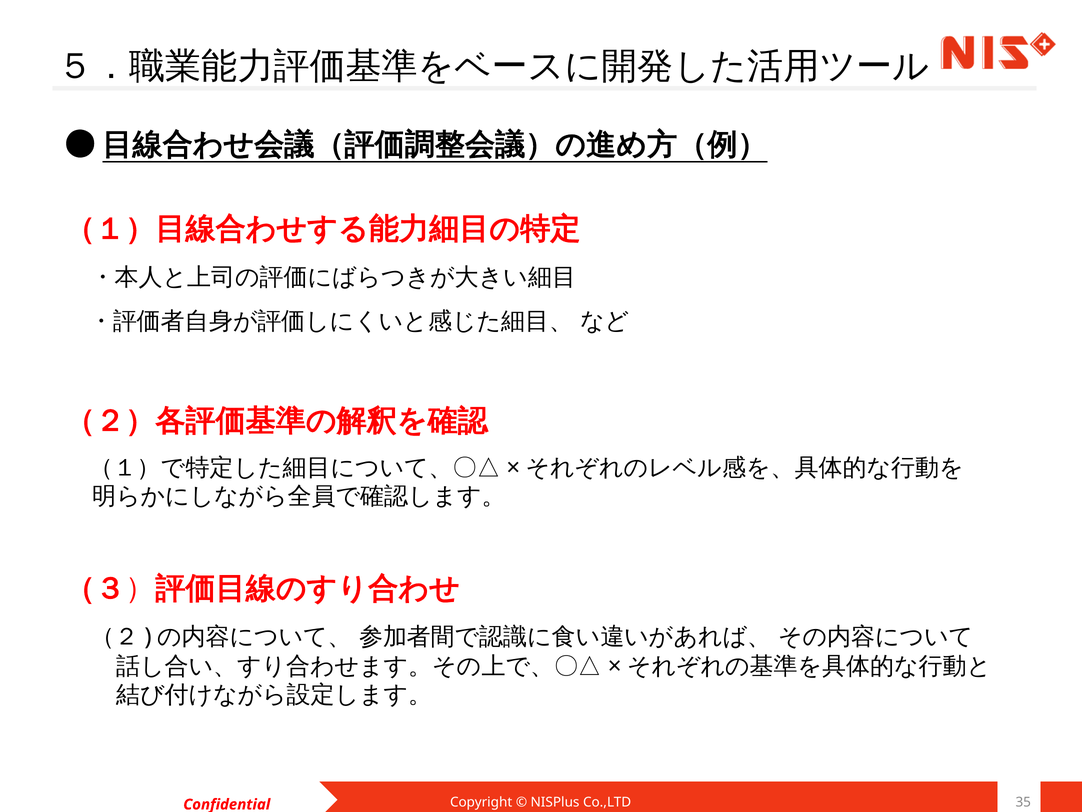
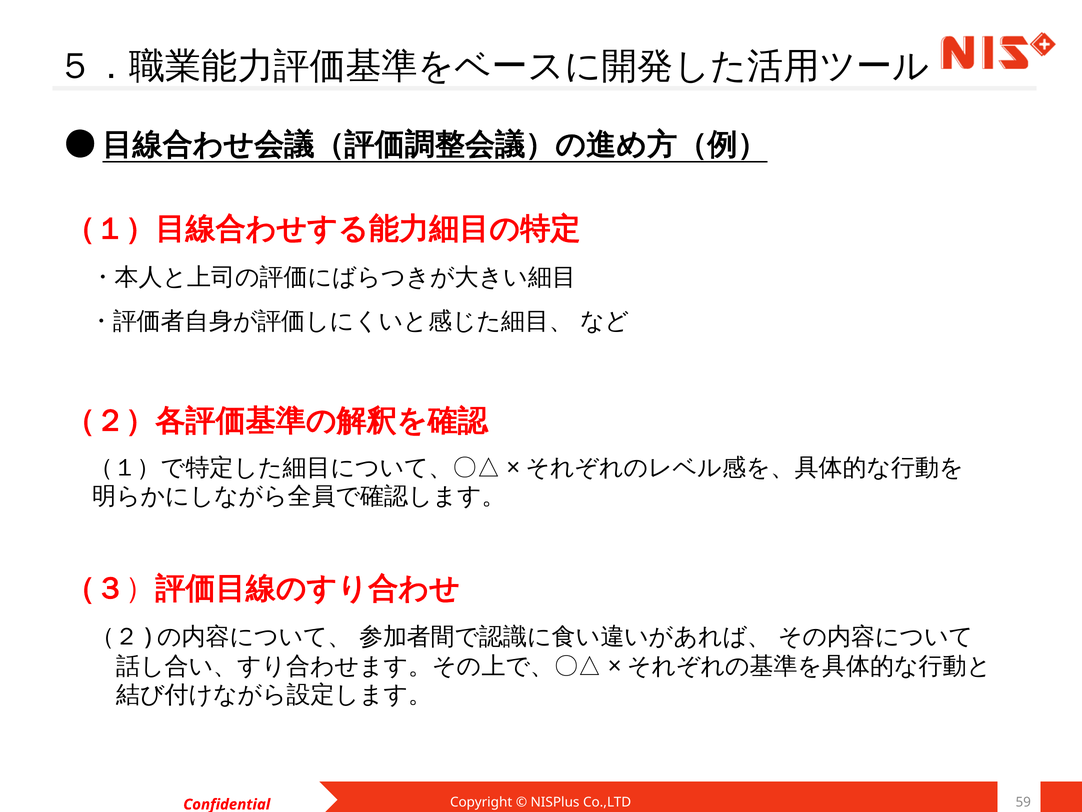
35: 35 -> 59 (1023, 802)
